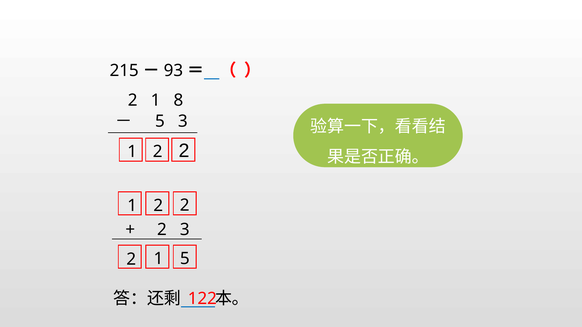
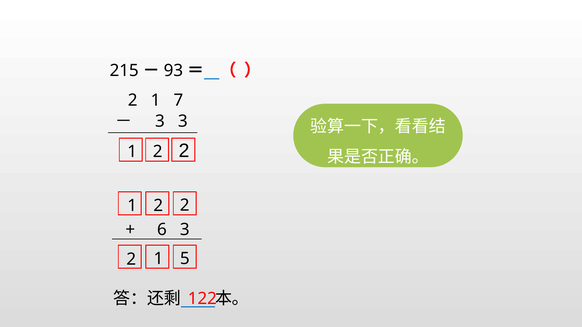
8: 8 -> 7 (178, 101)
5: 5 -> 3 (160, 121)
2: 2 -> 6 (162, 230)
